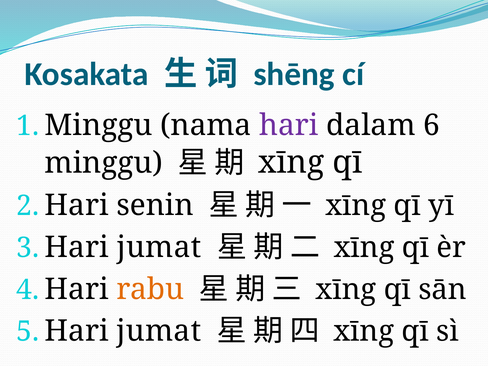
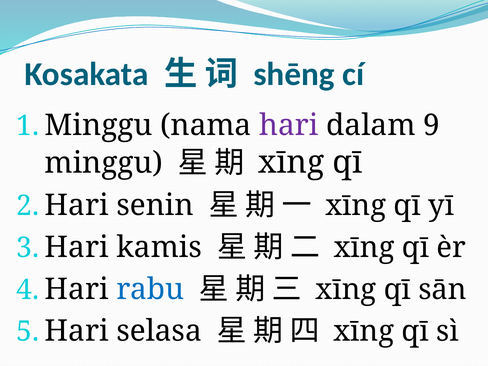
6: 6 -> 9 (432, 125)
jumat: jumat -> kamis (159, 247)
rabu colour: orange -> blue (150, 289)
jumat: jumat -> selasa (159, 331)
